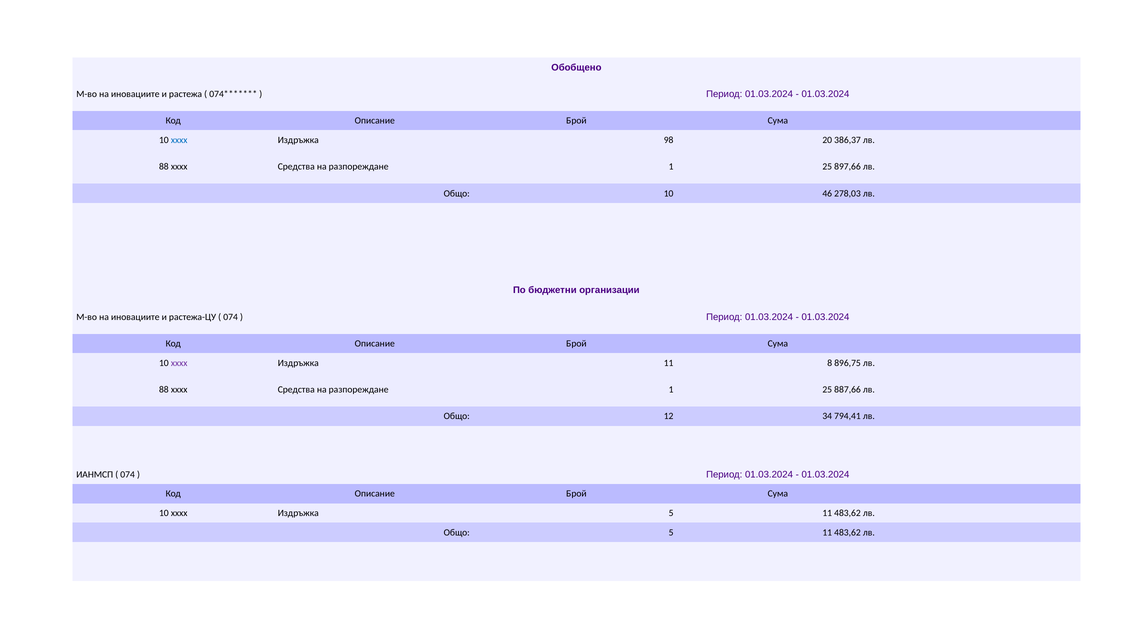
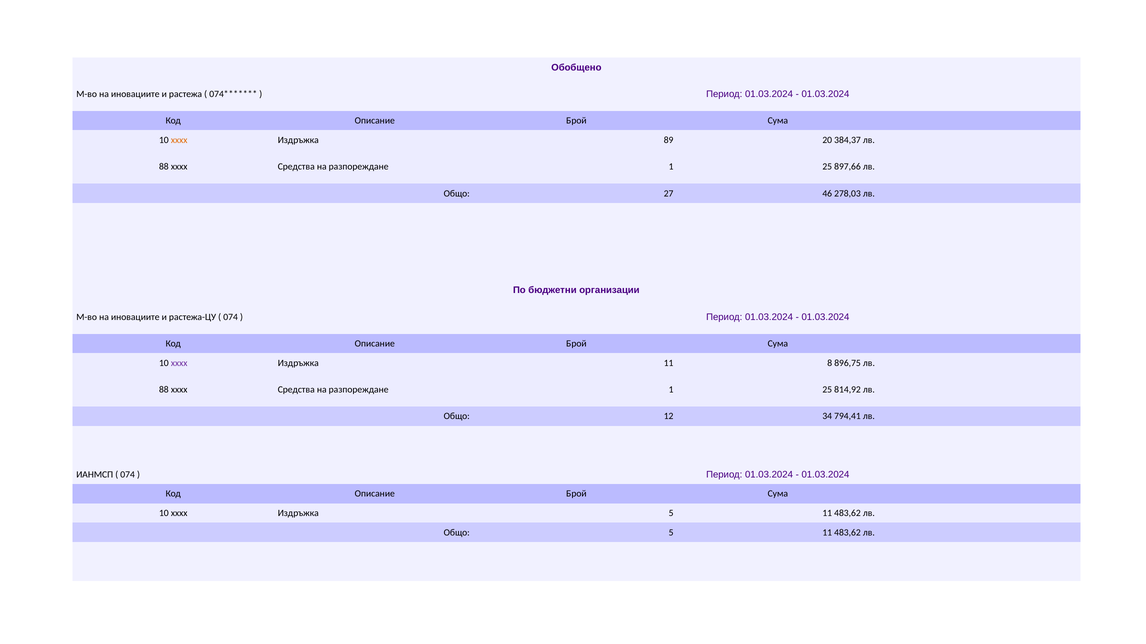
xxxx colour: blue -> orange (179, 140)
98: 98 -> 89 (669, 140)
386,37: 386,37 -> 384,37 (848, 140)
Общо 10: 10 -> 27 (669, 194)
887,66: 887,66 -> 814,92 (848, 390)
